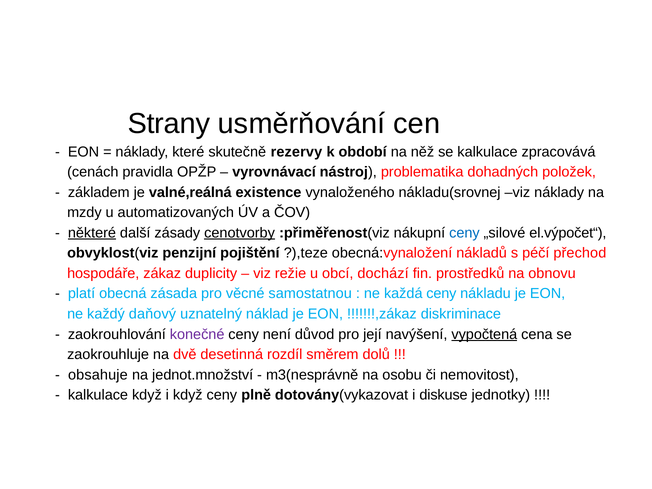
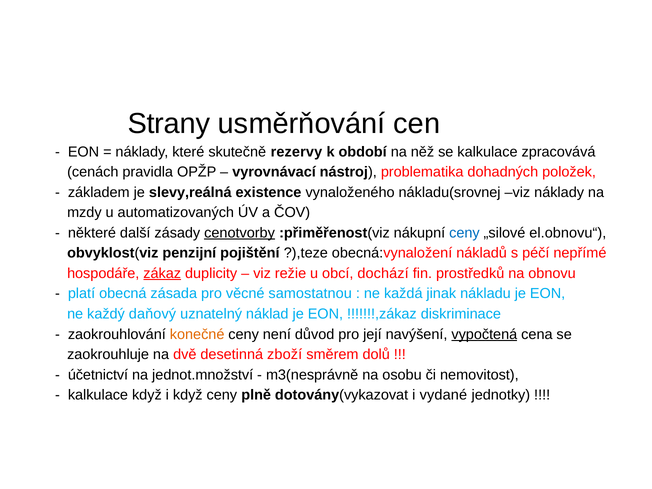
valné,reálná: valné,reálná -> slevy,reálná (190, 192)
některé underline: present -> none (92, 233)
el.výpočet“: el.výpočet“ -> el.obnovu“ (568, 233)
přechod: přechod -> nepřímé (580, 253)
zákaz underline: none -> present (162, 273)
každá ceny: ceny -> jinak (441, 294)
konečné colour: purple -> orange (197, 334)
rozdíl: rozdíl -> zboží (285, 355)
obsahuje: obsahuje -> účetnictví (98, 375)
diskuse: diskuse -> vydané (443, 395)
